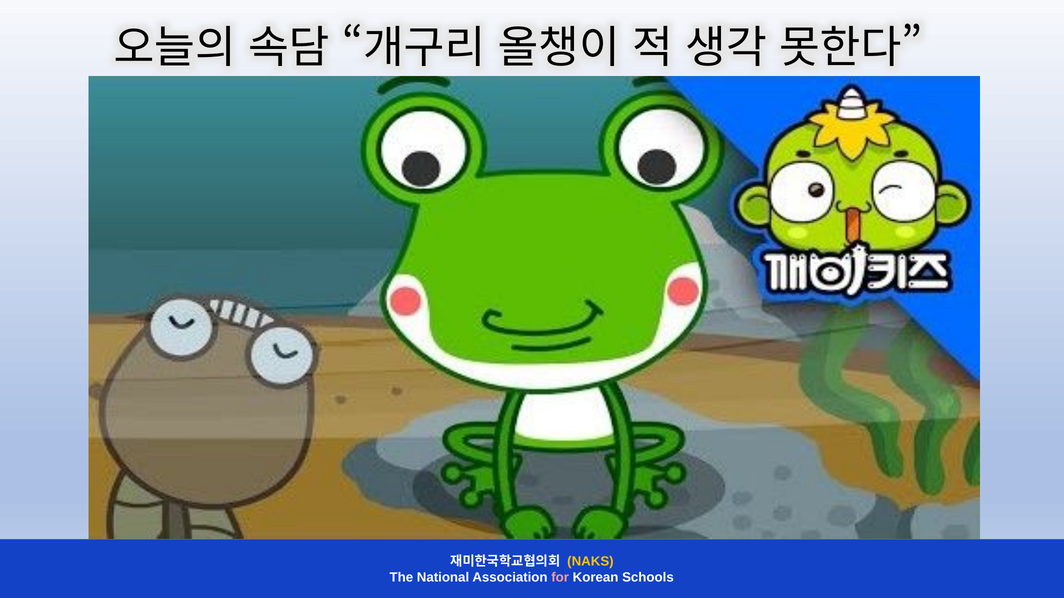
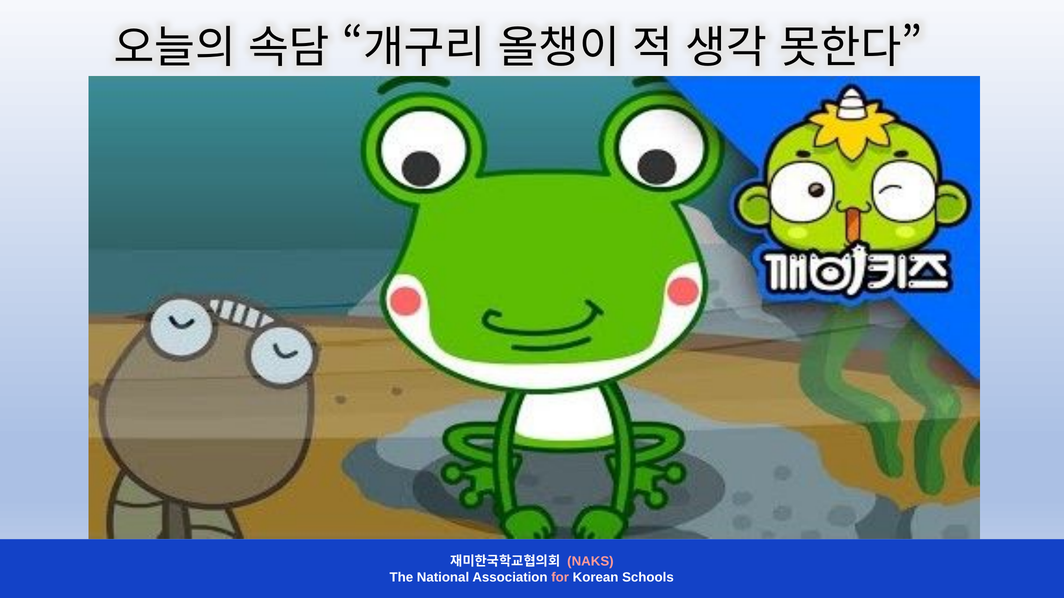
NAKS colour: yellow -> pink (590, 562)
